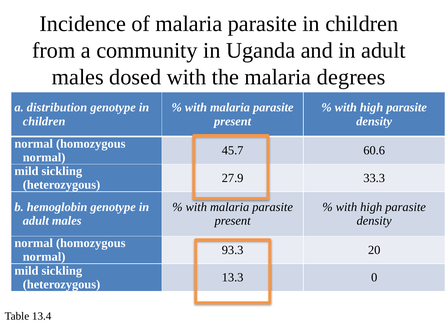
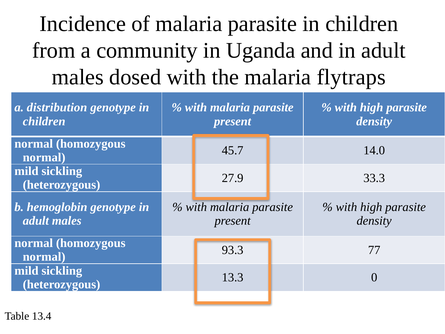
degrees: degrees -> flytraps (351, 77)
60.6: 60.6 -> 14.0 (374, 150)
20: 20 -> 77 (374, 250)
